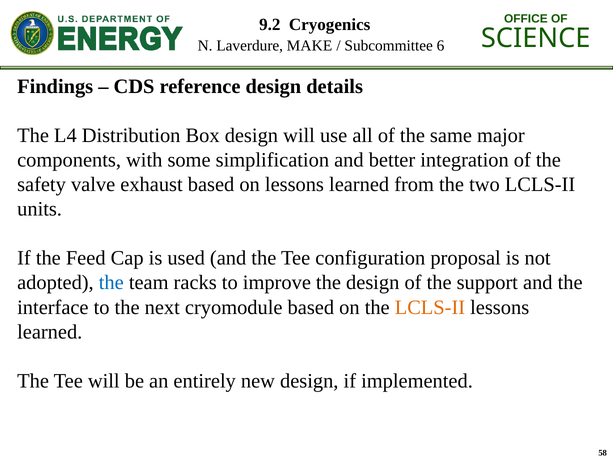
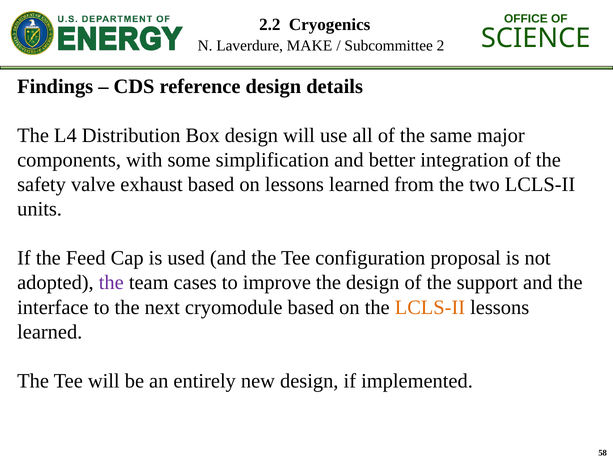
9.2: 9.2 -> 2.2 (270, 25)
6: 6 -> 2 (441, 46)
the colour: blue -> purple (111, 283)
racks: racks -> cases (195, 283)
